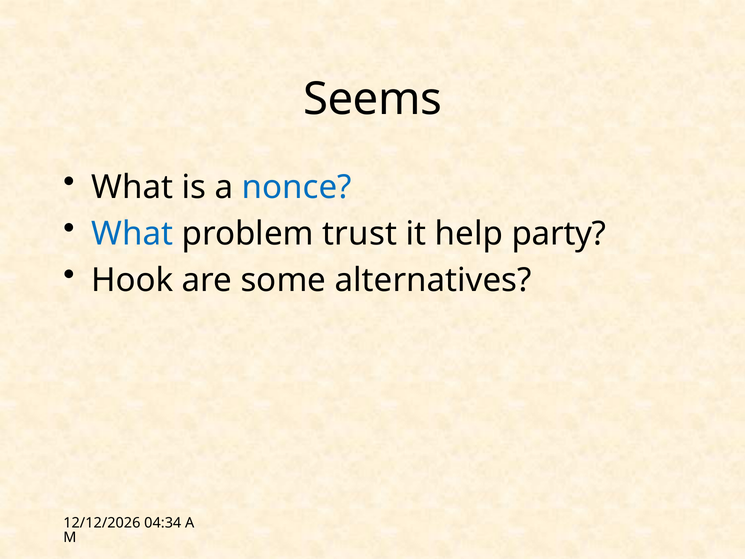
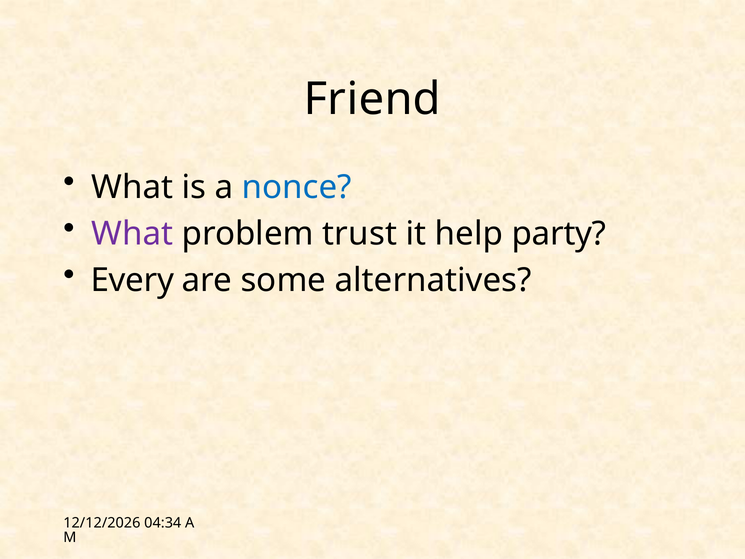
Seems: Seems -> Friend (372, 99)
What colour: blue -> purple (132, 234)
Hook: Hook -> Every (132, 280)
